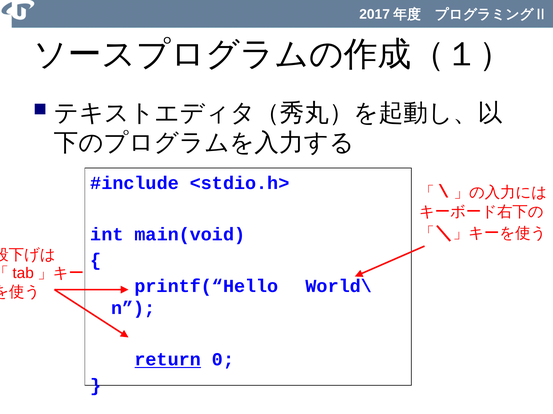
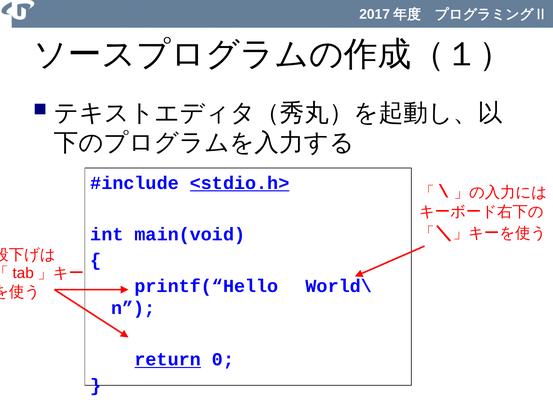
<stdio.h> underline: none -> present (240, 183)
